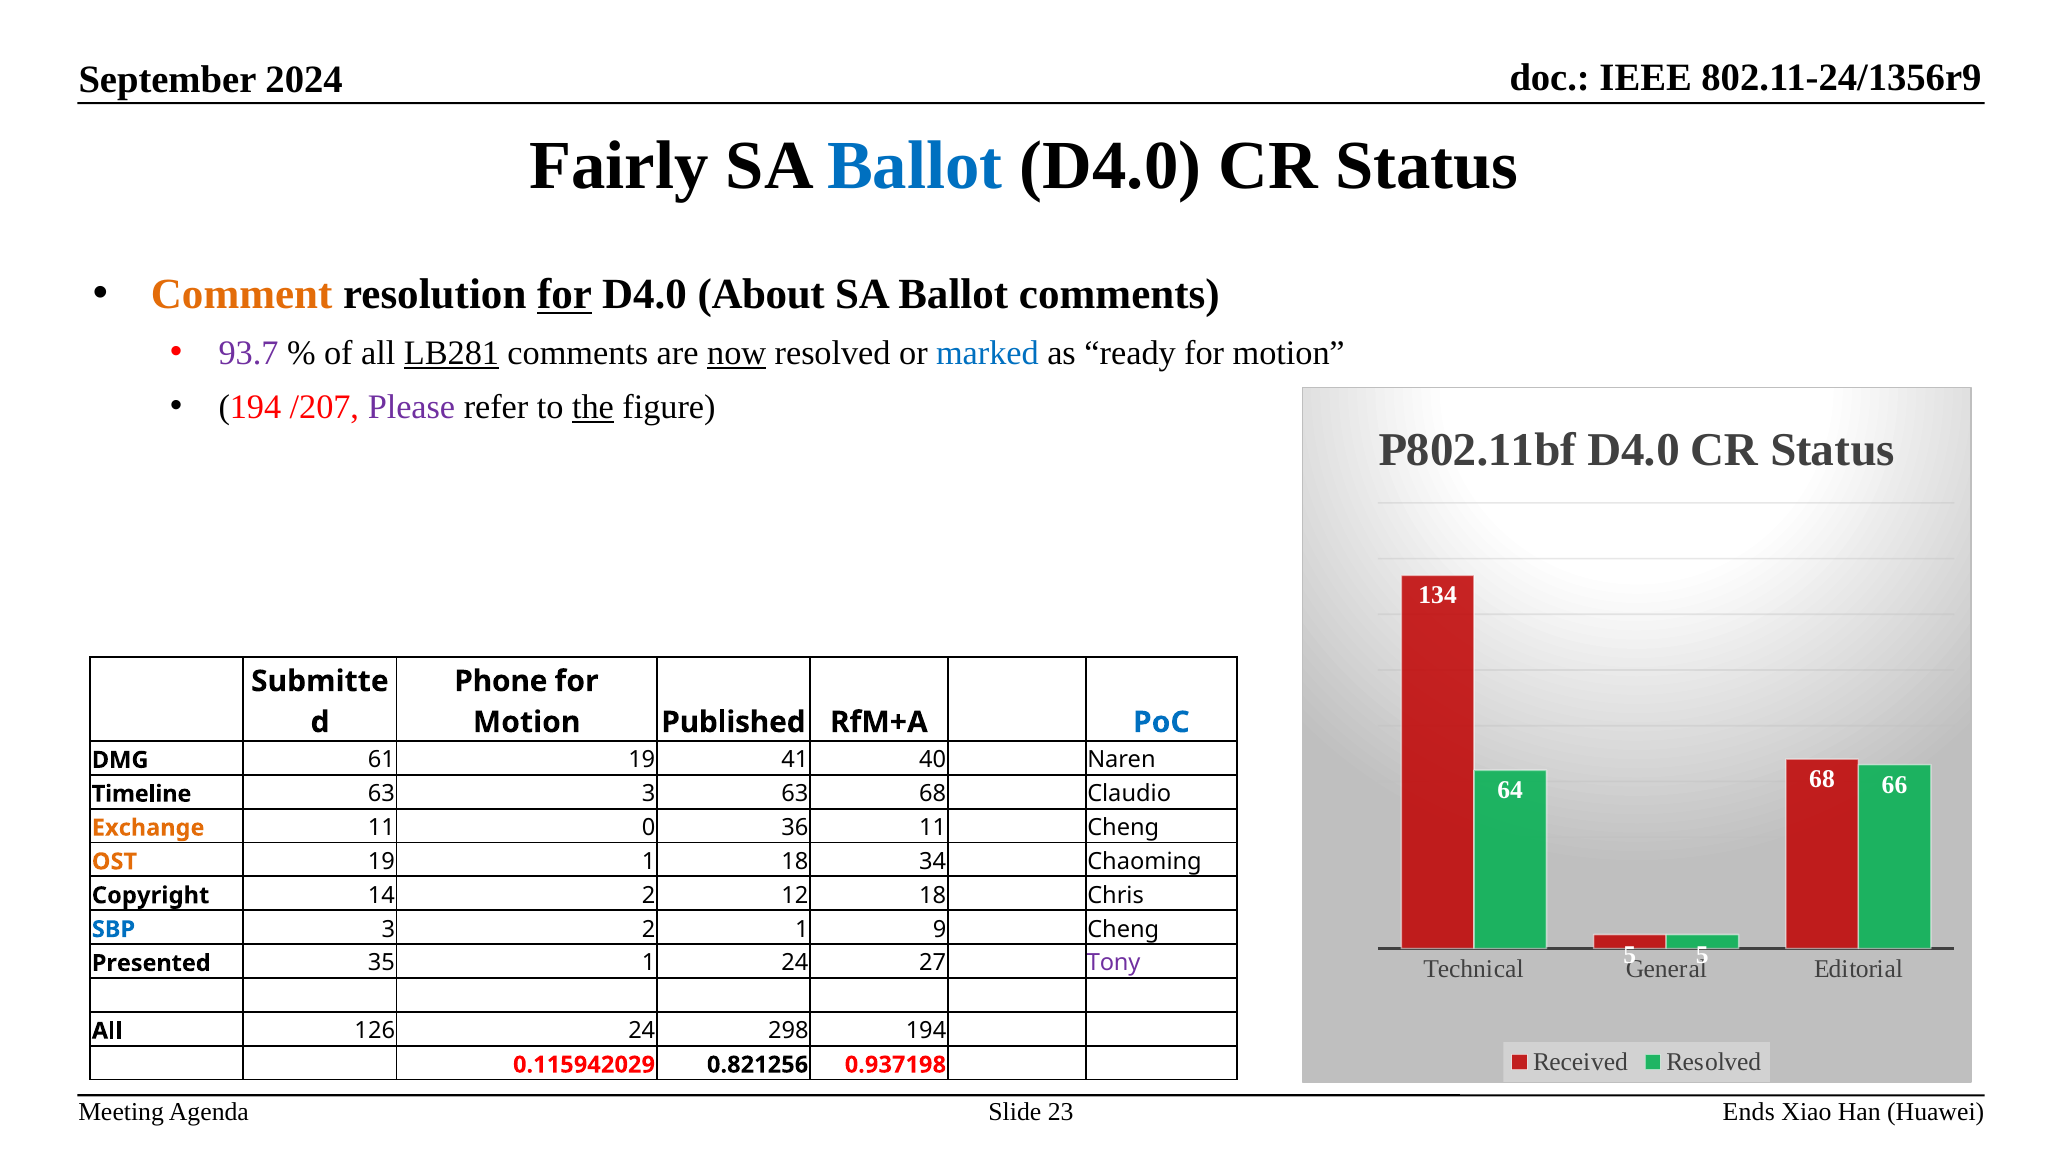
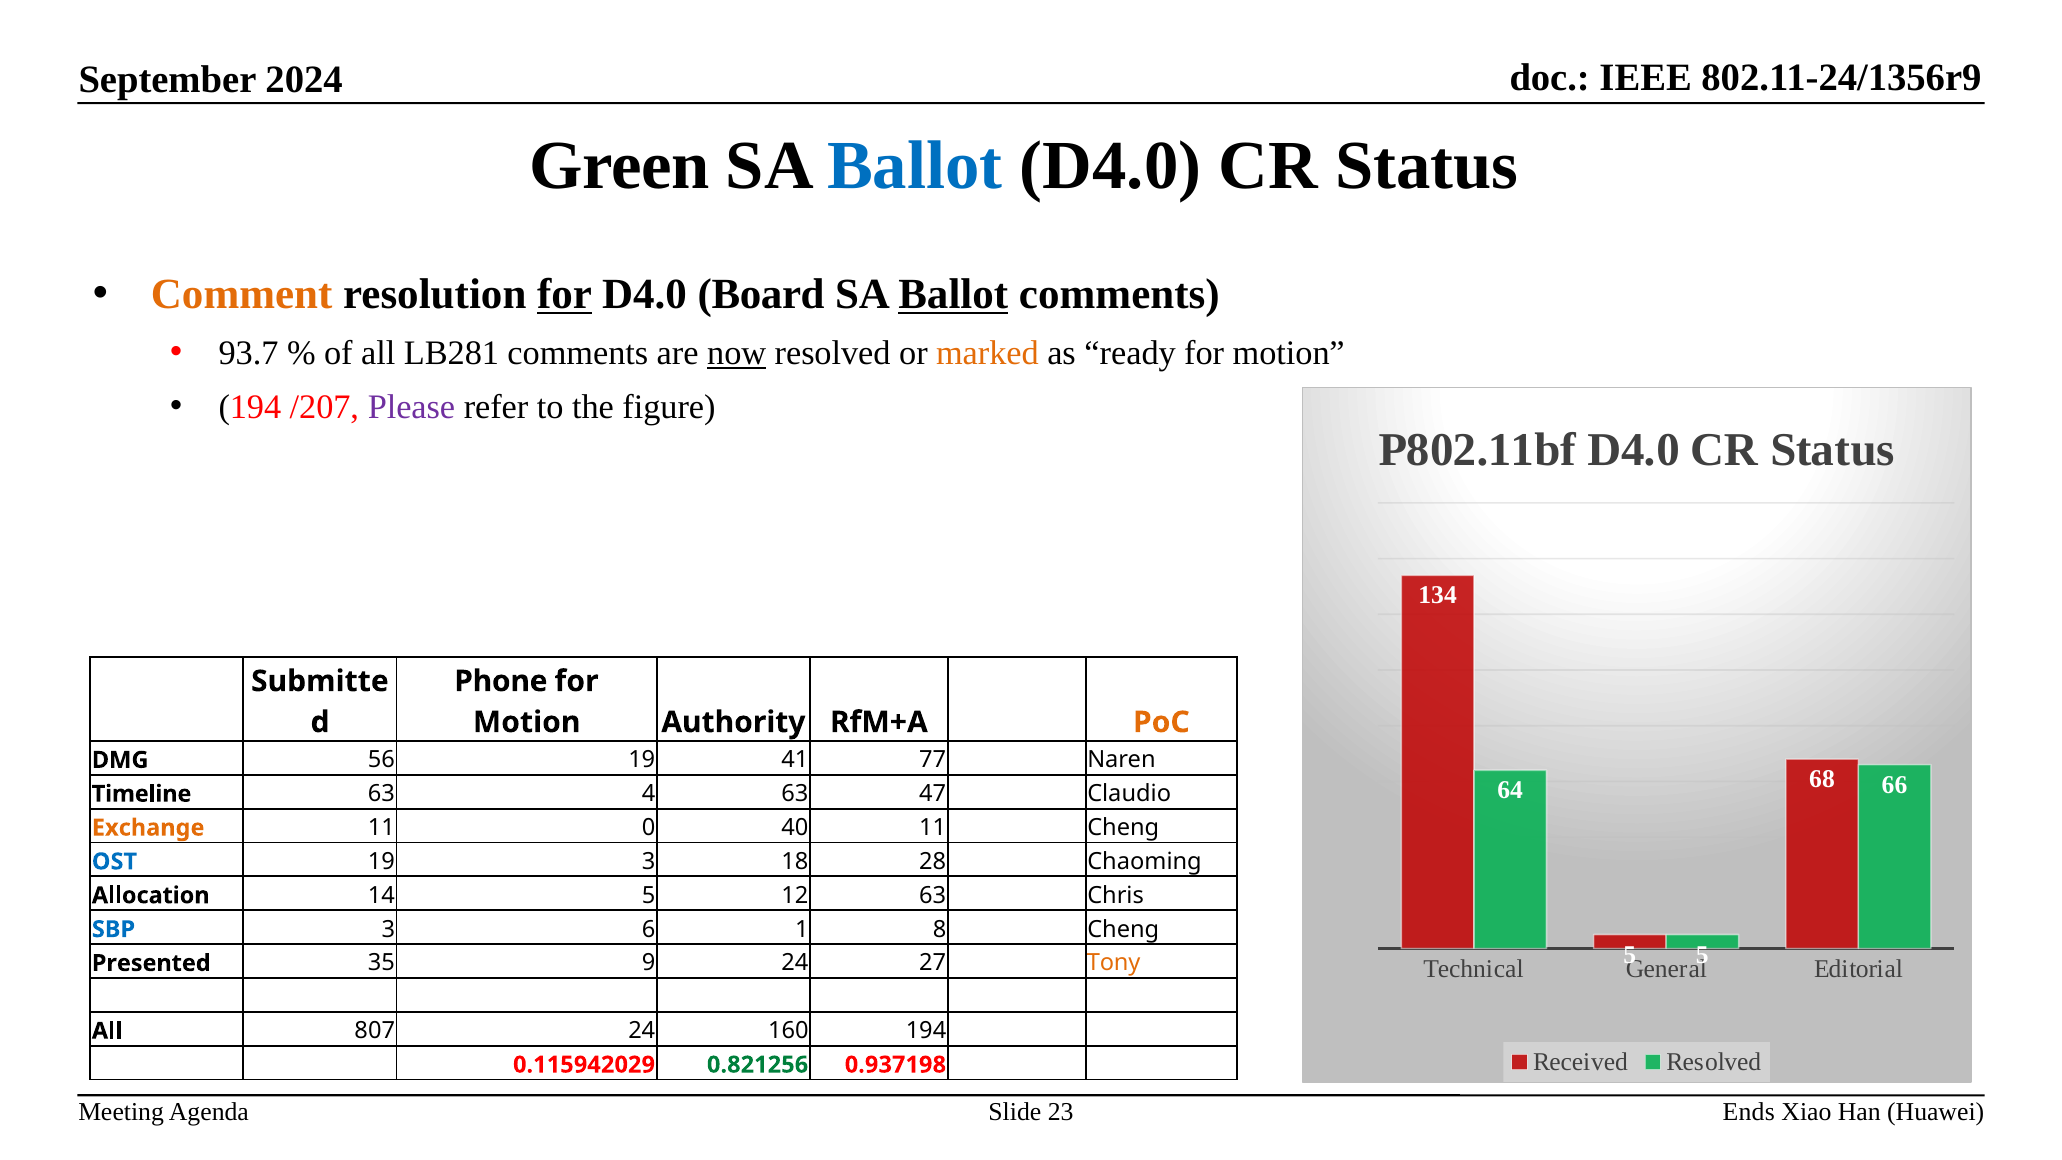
Fairly: Fairly -> Green (619, 166)
About: About -> Board (761, 294)
Ballot underline: none -> present (953, 294)
93.7 colour: purple -> black (249, 353)
LB281 underline: present -> none (452, 353)
marked colour: blue -> orange (987, 353)
the underline: present -> none (593, 407)
Published: Published -> Authority (733, 722)
PoC colour: blue -> orange (1161, 722)
61: 61 -> 56 (381, 760)
40: 40 -> 77 (933, 760)
63 3: 3 -> 4 (649, 794)
63 68: 68 -> 47 (933, 794)
36: 36 -> 40 (795, 828)
OST colour: orange -> blue (114, 862)
19 1: 1 -> 3 (649, 862)
34: 34 -> 28 (933, 862)
Copyright: Copyright -> Allocation (151, 895)
14 2: 2 -> 5 (649, 895)
12 18: 18 -> 63 (933, 895)
3 2: 2 -> 6 (649, 929)
9: 9 -> 8 (940, 929)
35 1: 1 -> 9 (649, 963)
Tony colour: purple -> orange (1114, 963)
126: 126 -> 807 (375, 1031)
298: 298 -> 160 (788, 1031)
0.821256 colour: black -> green (758, 1065)
